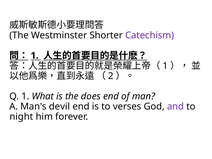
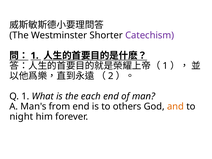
does: does -> each (91, 96)
devil: devil -> from (60, 107)
verses: verses -> others (127, 107)
and colour: purple -> orange (175, 107)
